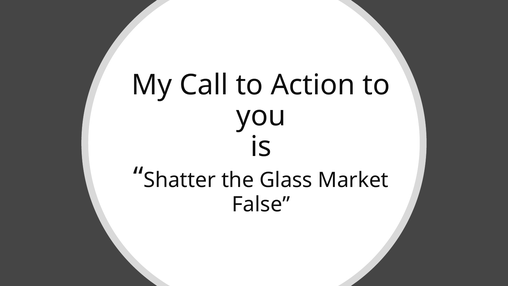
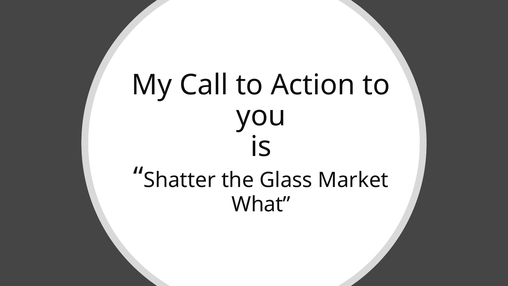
False: False -> What (261, 204)
